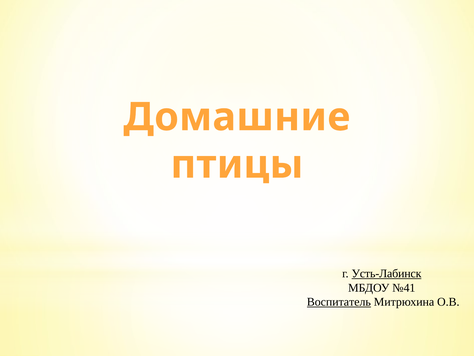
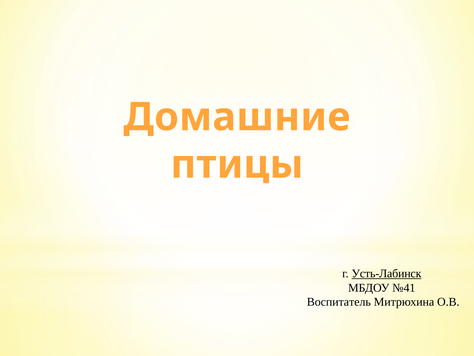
Воспитатель underline: present -> none (339, 302)
